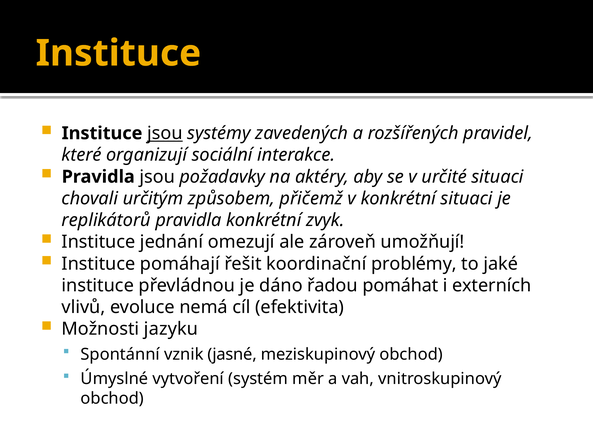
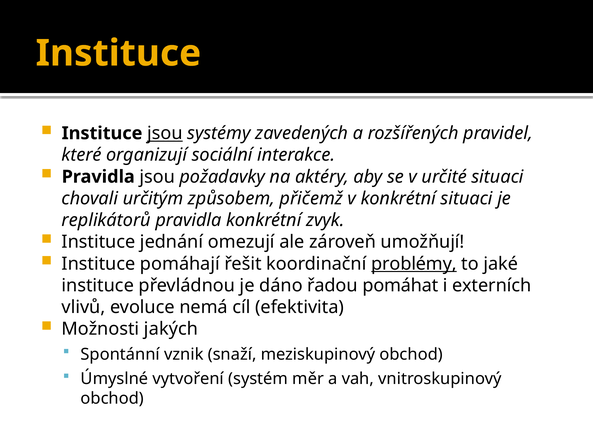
problémy underline: none -> present (414, 264)
jazyku: jazyku -> jakých (171, 329)
jasné: jasné -> snaží (232, 354)
